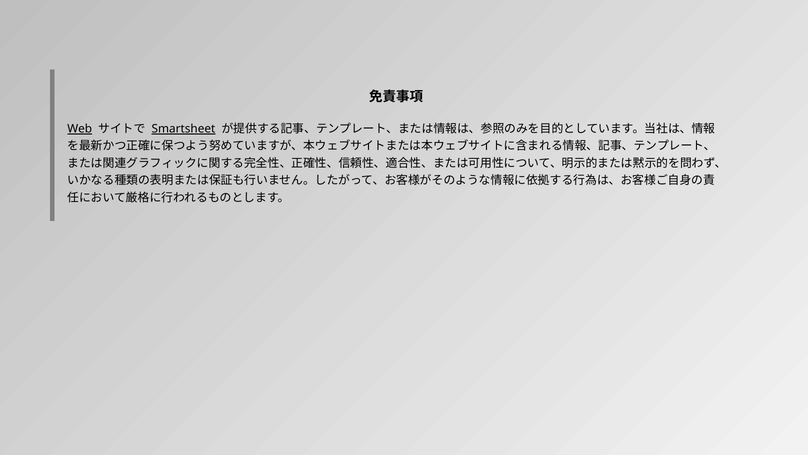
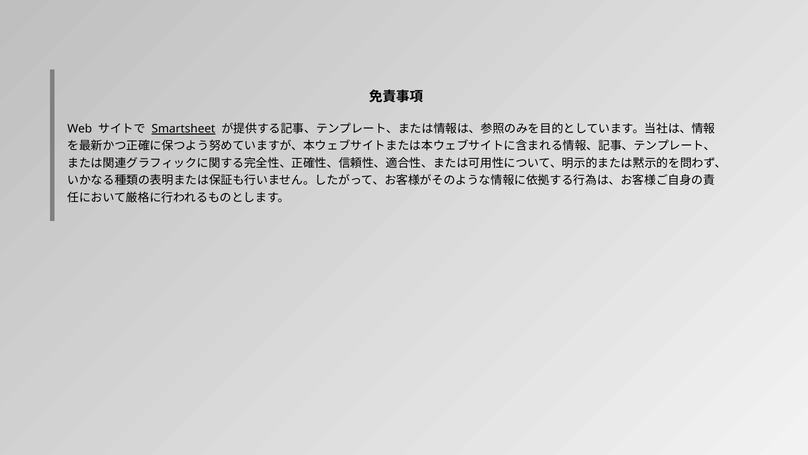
Web underline: present -> none (80, 129)
